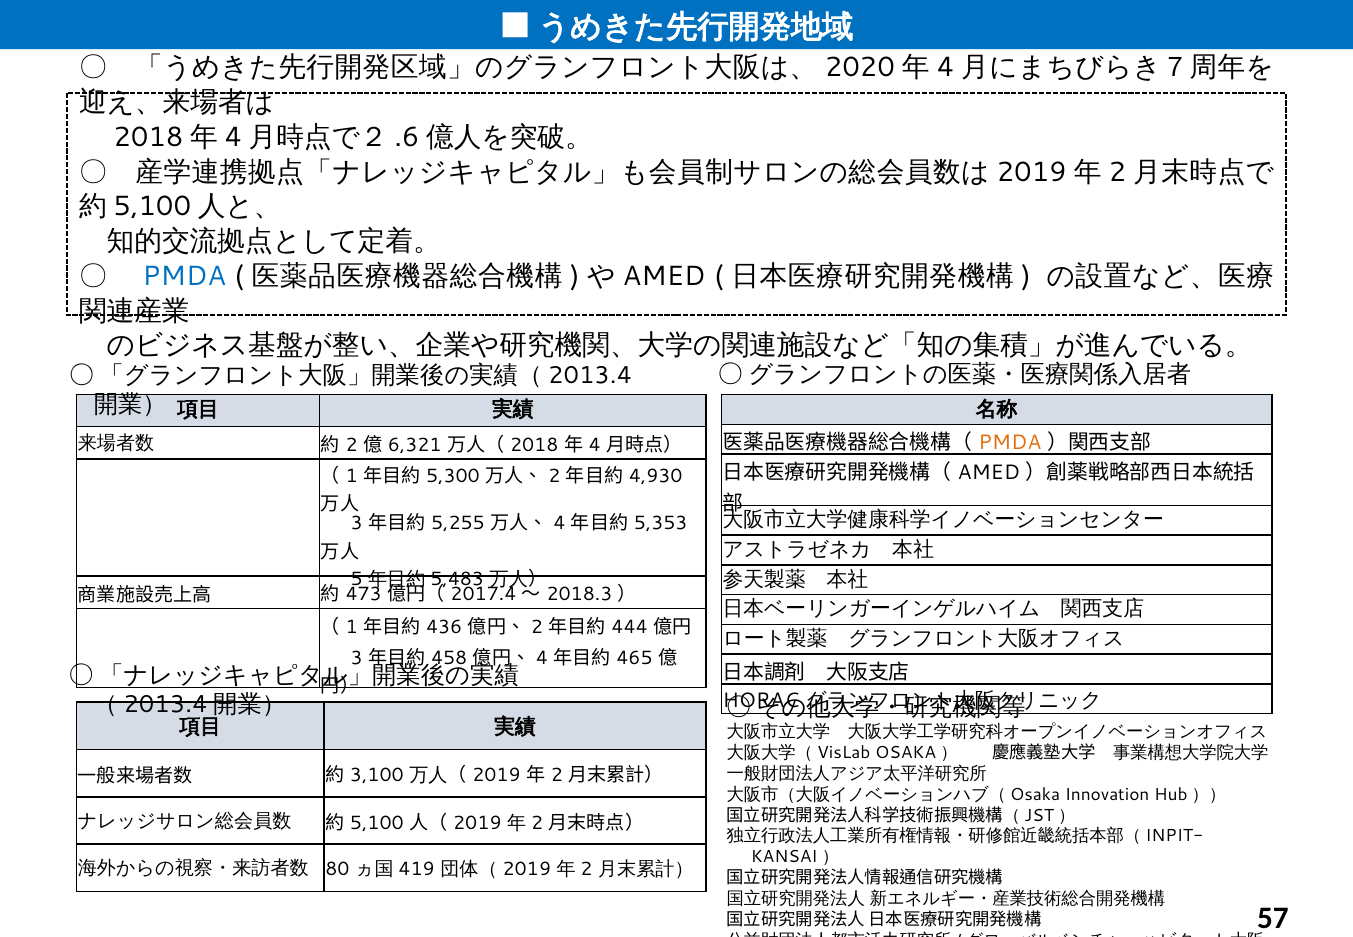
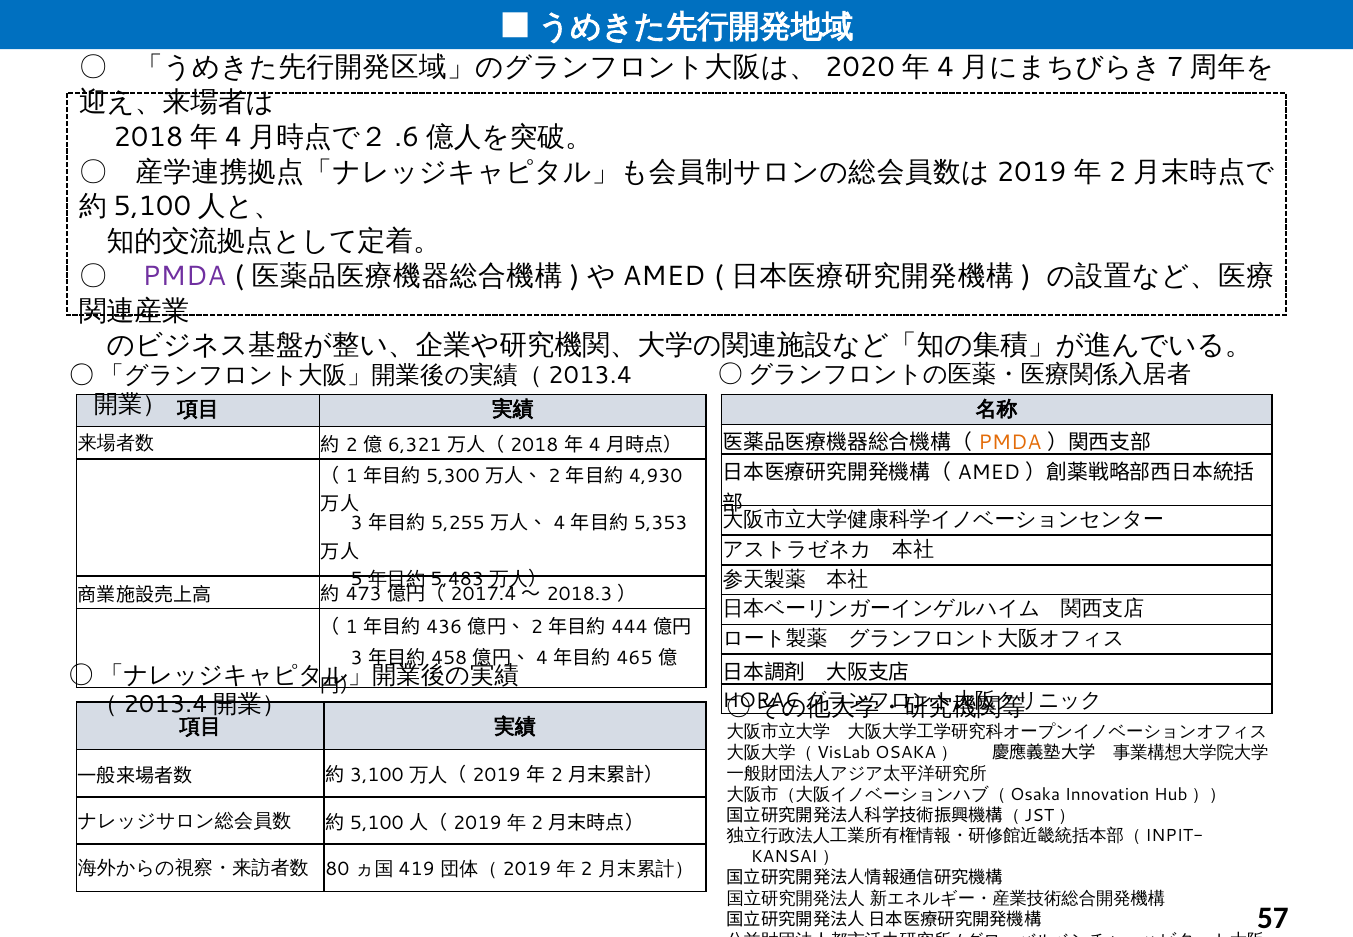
PMDA colour: blue -> purple (184, 276)
